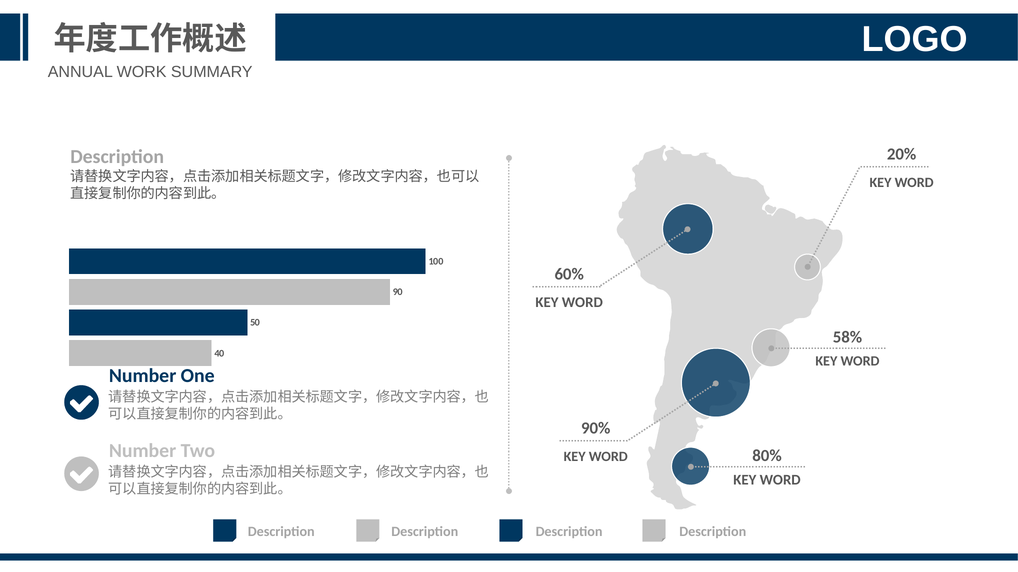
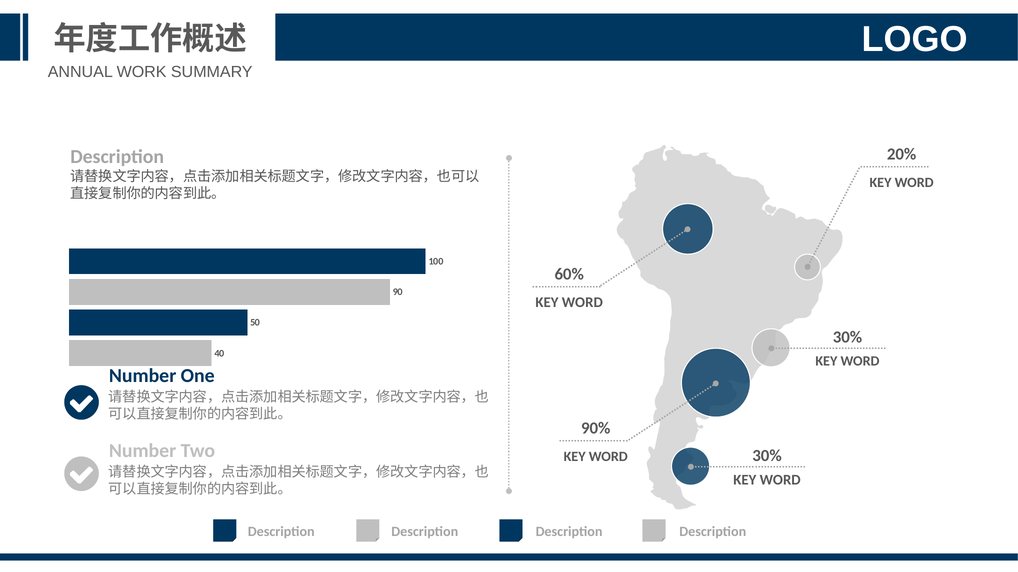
58%: 58% -> 30% (848, 338)
80%: 80% -> 30% (767, 456)
